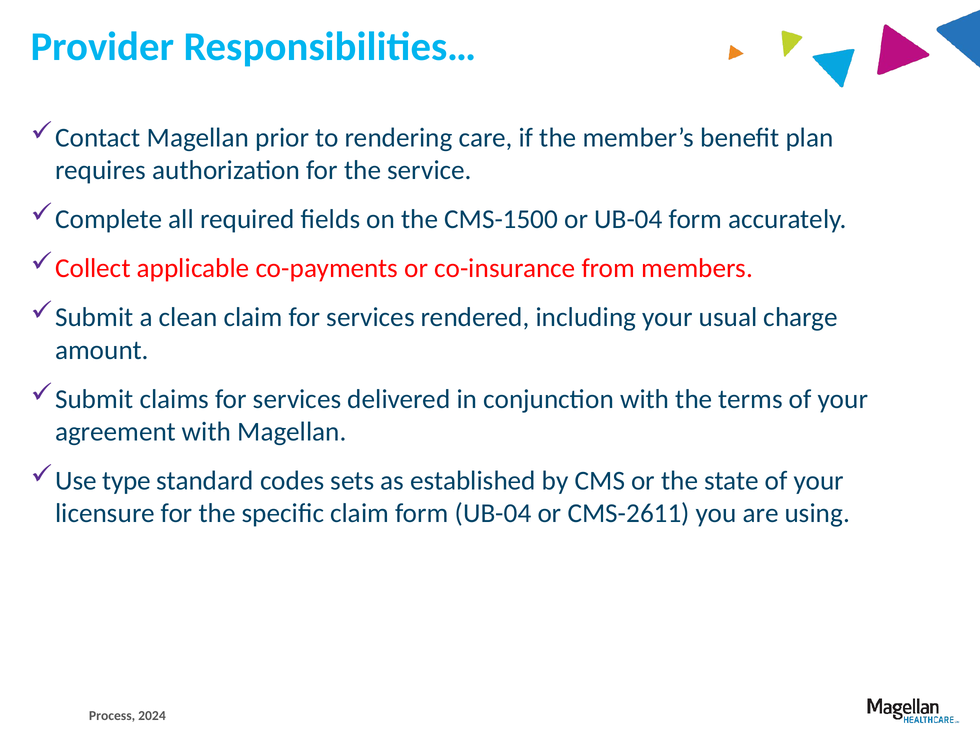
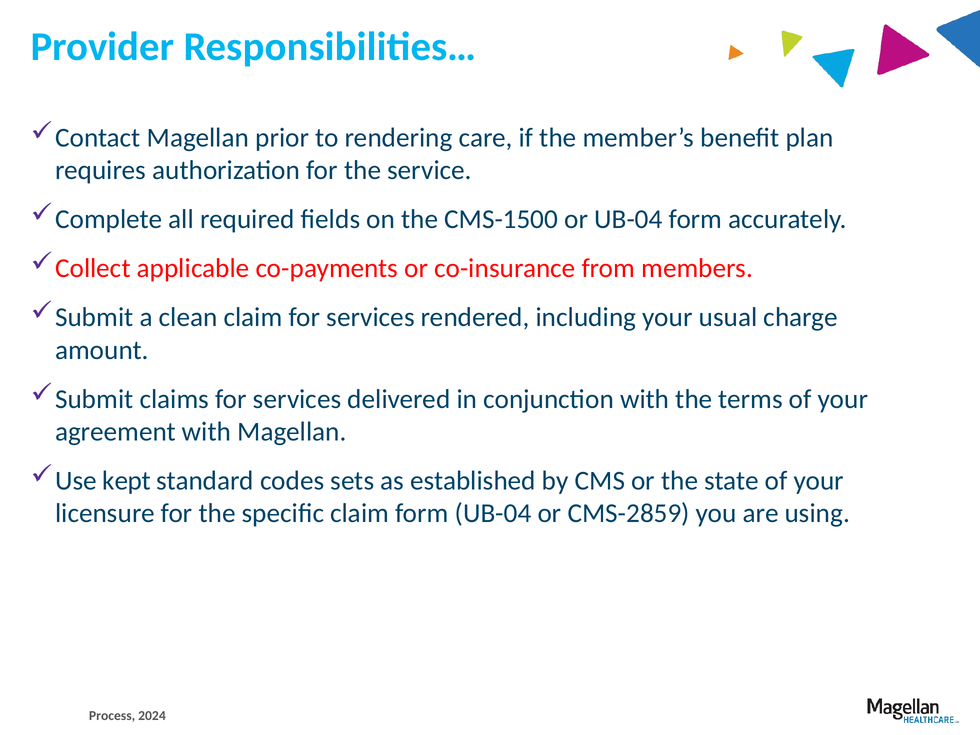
type: type -> kept (127, 481)
CMS-2611: CMS-2611 -> CMS-2859 (629, 513)
